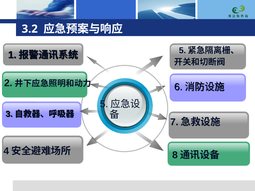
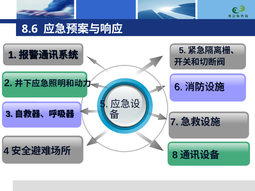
3.2: 3.2 -> 8.6 (30, 29)
